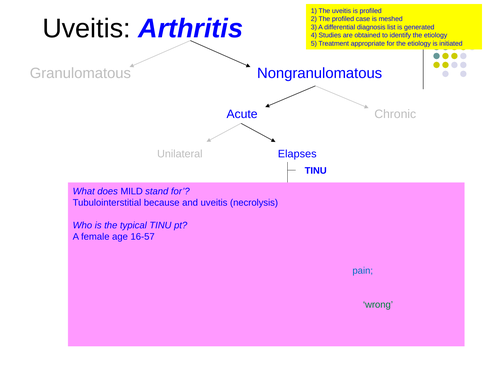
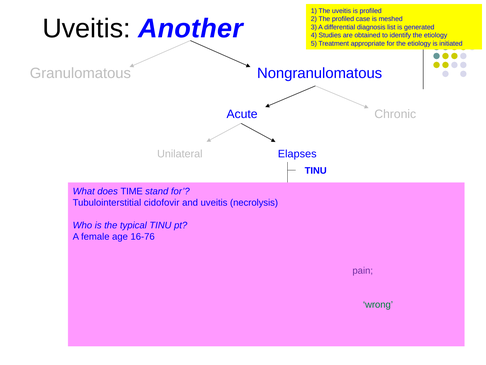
Arthritis: Arthritis -> Another (191, 29)
does MILD: MILD -> TIME (132, 191)
Tubulointerstitial because: because -> cidofovir (162, 202)
16-57: 16-57 -> 16-76 (143, 236)
pain colour: blue -> purple (363, 270)
